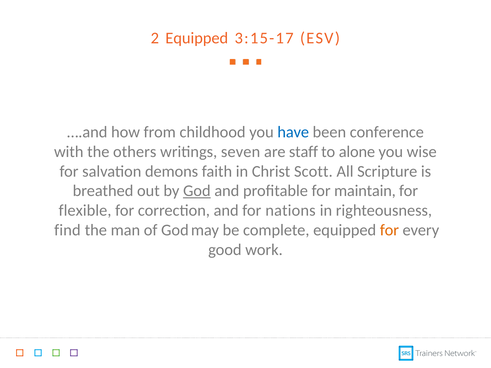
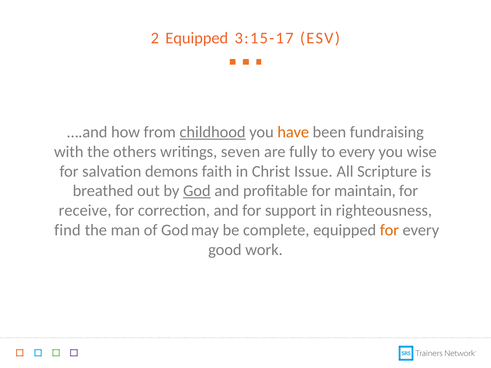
childhood underline: none -> present (213, 132)
have colour: blue -> orange (293, 132)
conference: conference -> fundraising (387, 132)
staff: staff -> fully (303, 152)
to alone: alone -> every (357, 152)
Scott: Scott -> Issue (313, 171)
flexible: flexible -> receive (85, 211)
nations: nations -> support (291, 211)
